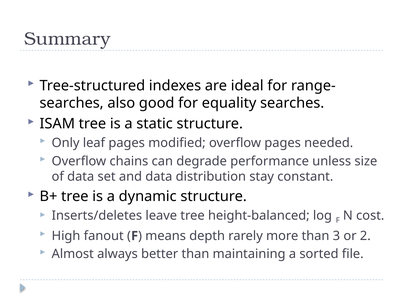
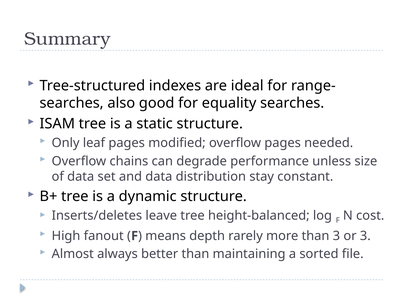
or 2: 2 -> 3 (365, 236)
